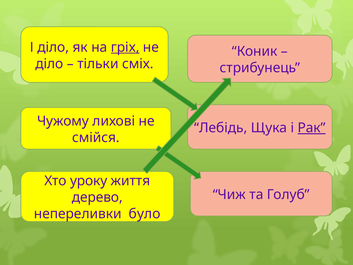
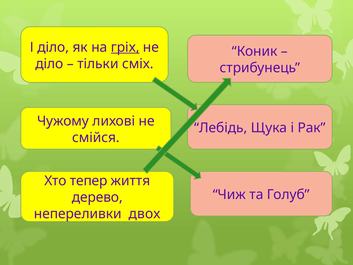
Рак underline: present -> none (312, 128)
уроку: уроку -> тепер (89, 181)
було: було -> двох (145, 214)
